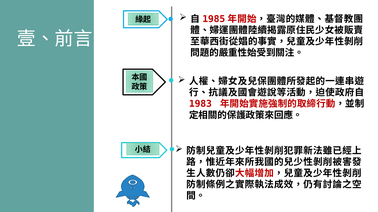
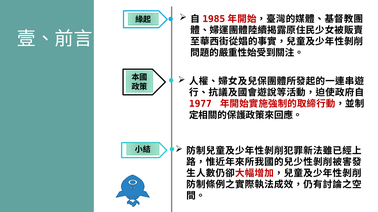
1983: 1983 -> 1977 (200, 104)
